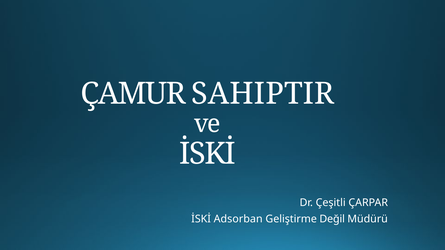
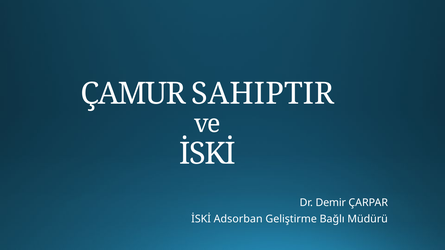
Çeşitli: Çeşitli -> Demir (331, 203)
Değil: Değil -> Bağlı (332, 219)
